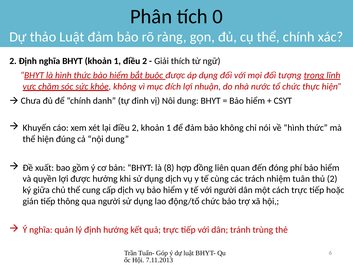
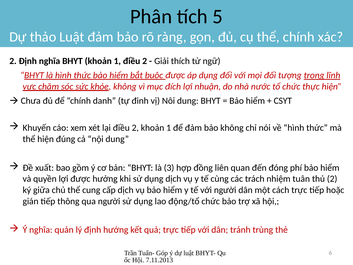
0: 0 -> 5 (218, 16)
8: 8 -> 3 (169, 168)
